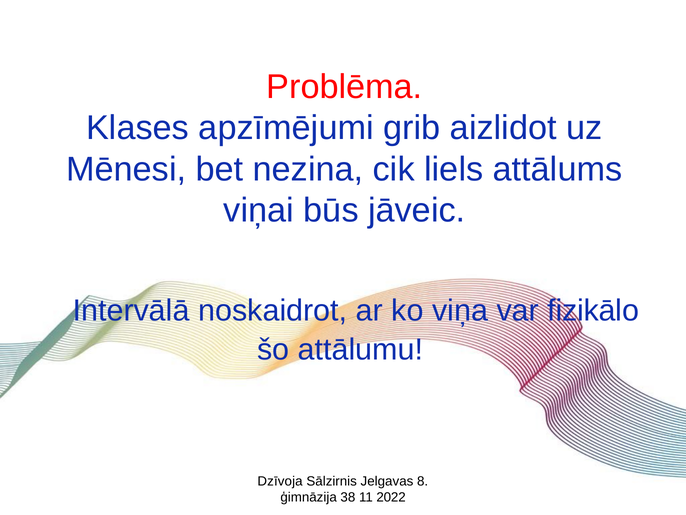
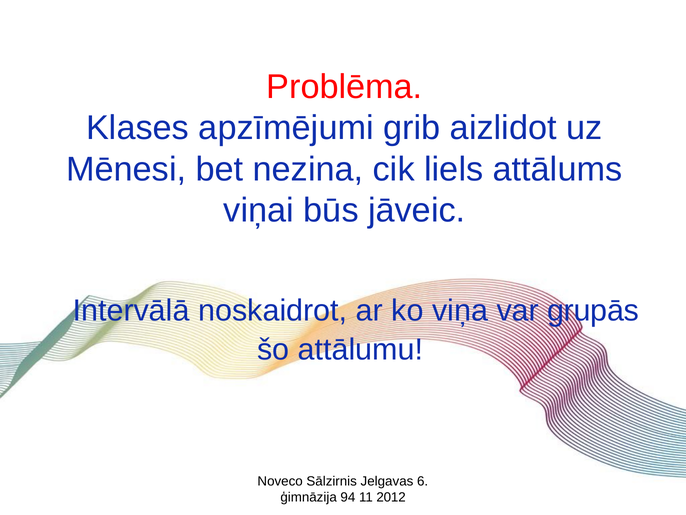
fizikālo: fizikālo -> grupās (593, 311)
Dzīvoja: Dzīvoja -> Noveco (280, 481)
8: 8 -> 6 (423, 481)
38: 38 -> 94 (348, 497)
2022: 2022 -> 2012 (391, 497)
